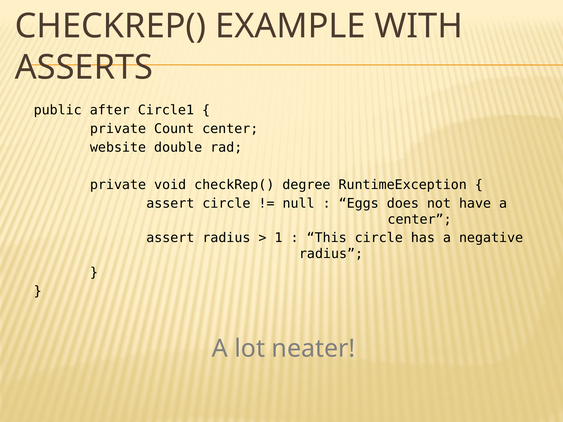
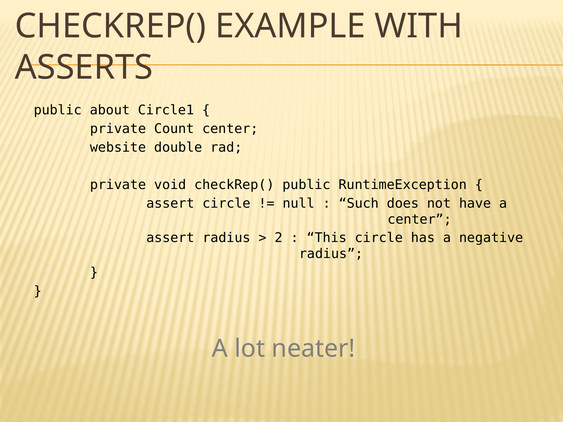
after: after -> about (110, 110)
checkRep( degree: degree -> public (306, 185)
Eggs: Eggs -> Such (359, 203)
1: 1 -> 2 (279, 238)
